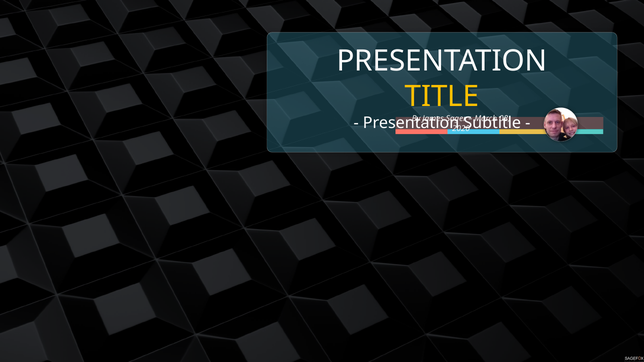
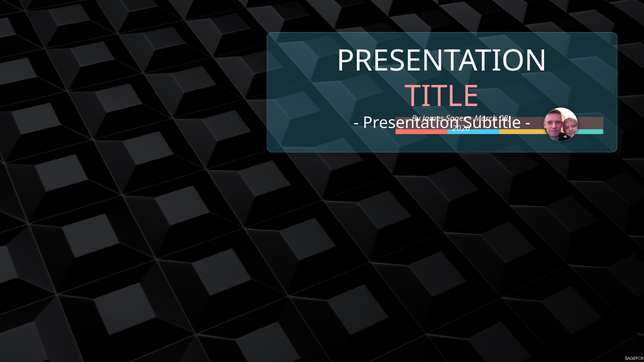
TITLE colour: yellow -> pink (442, 97)
